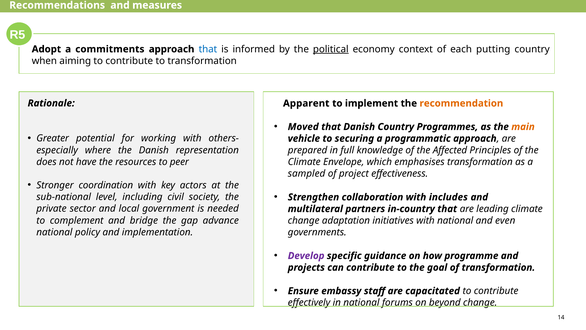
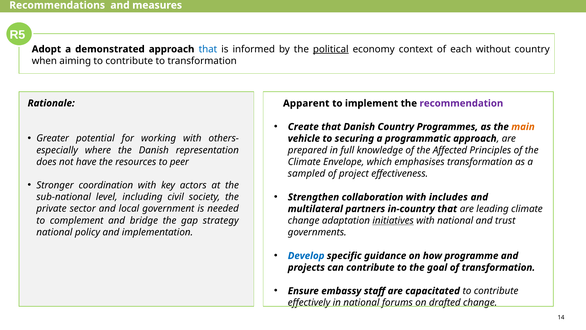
commitments: commitments -> demonstrated (110, 49)
putting: putting -> without (493, 49)
recommendation colour: orange -> purple (461, 103)
Moved: Moved -> Create (303, 127)
advance: advance -> strategy (221, 220)
initiatives underline: none -> present (393, 220)
even: even -> trust (505, 220)
Develop colour: purple -> blue (306, 256)
beyond: beyond -> drafted (445, 302)
